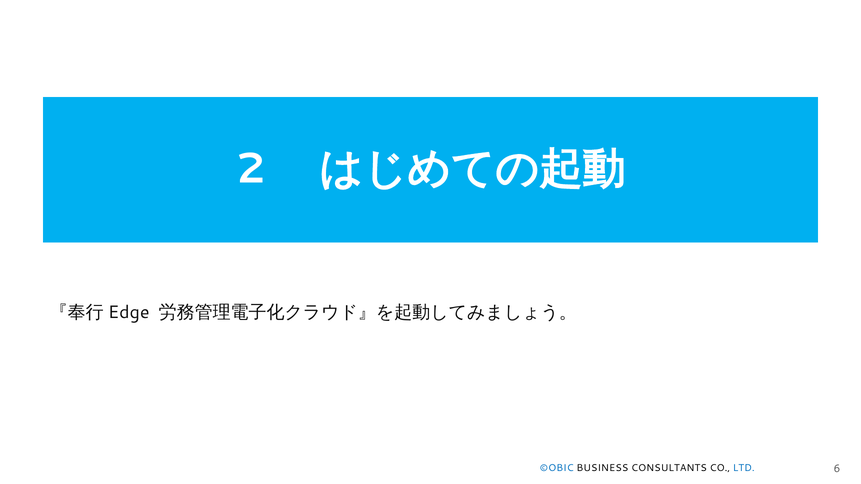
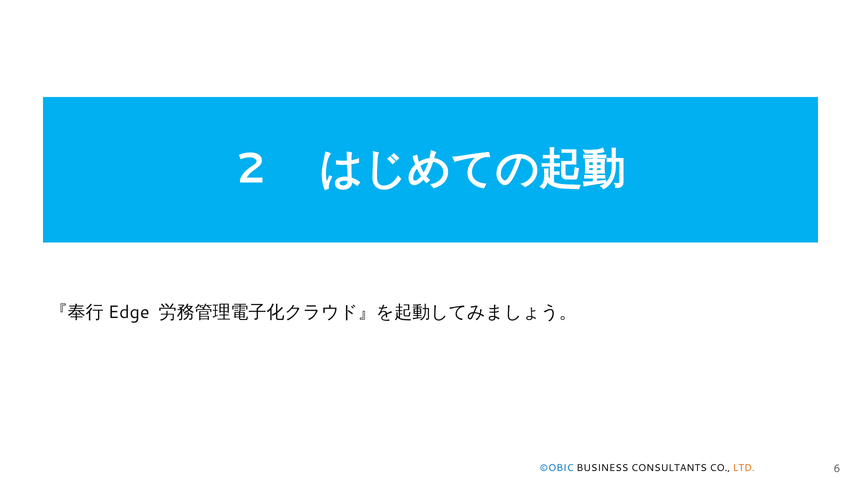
LTD colour: blue -> orange (744, 468)
